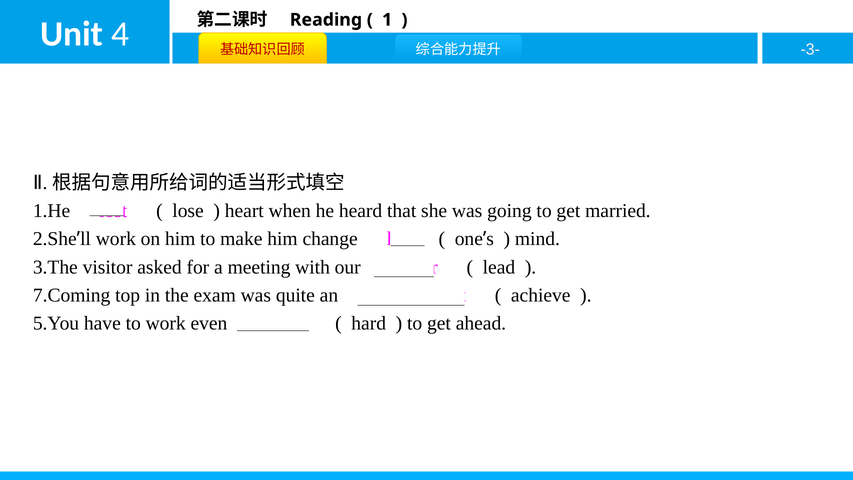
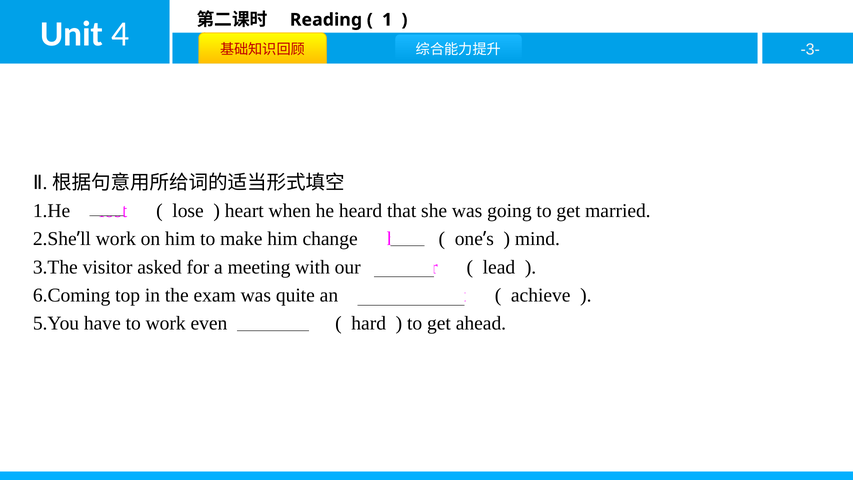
7.Coming: 7.Coming -> 6.Coming (72, 295)
